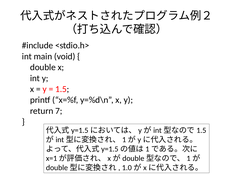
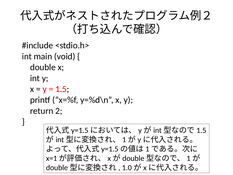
7: 7 -> 2 (59, 111)
